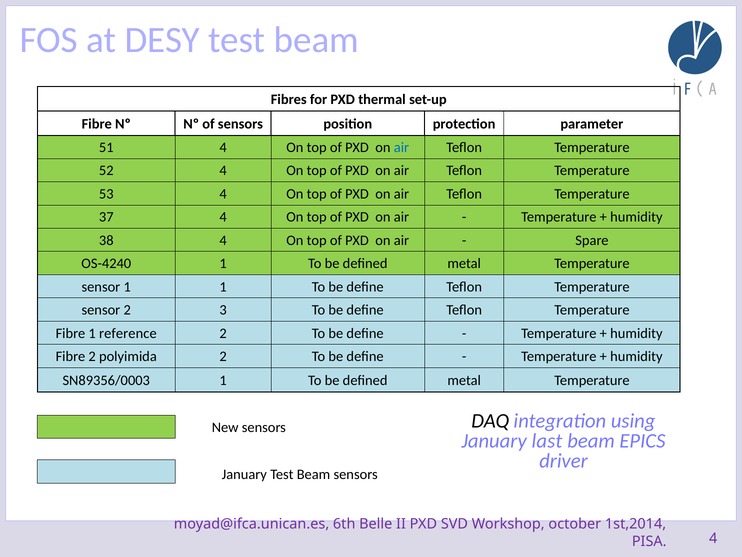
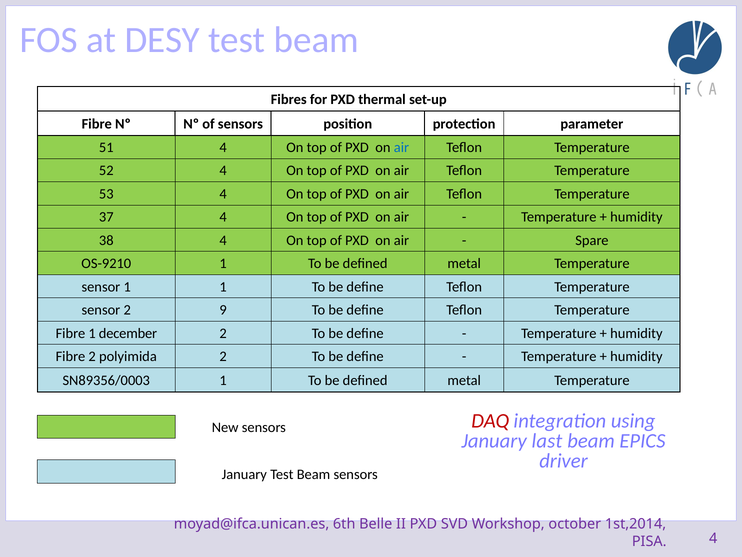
OS-4240: OS-4240 -> OS-9210 (106, 263)
3: 3 -> 9 (223, 310)
reference: reference -> december (128, 333)
DAQ colour: black -> red (490, 421)
